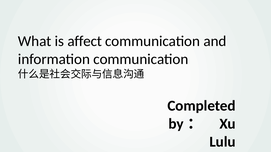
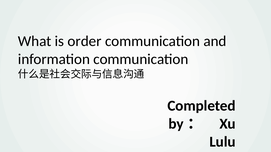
affect: affect -> order (85, 41)
